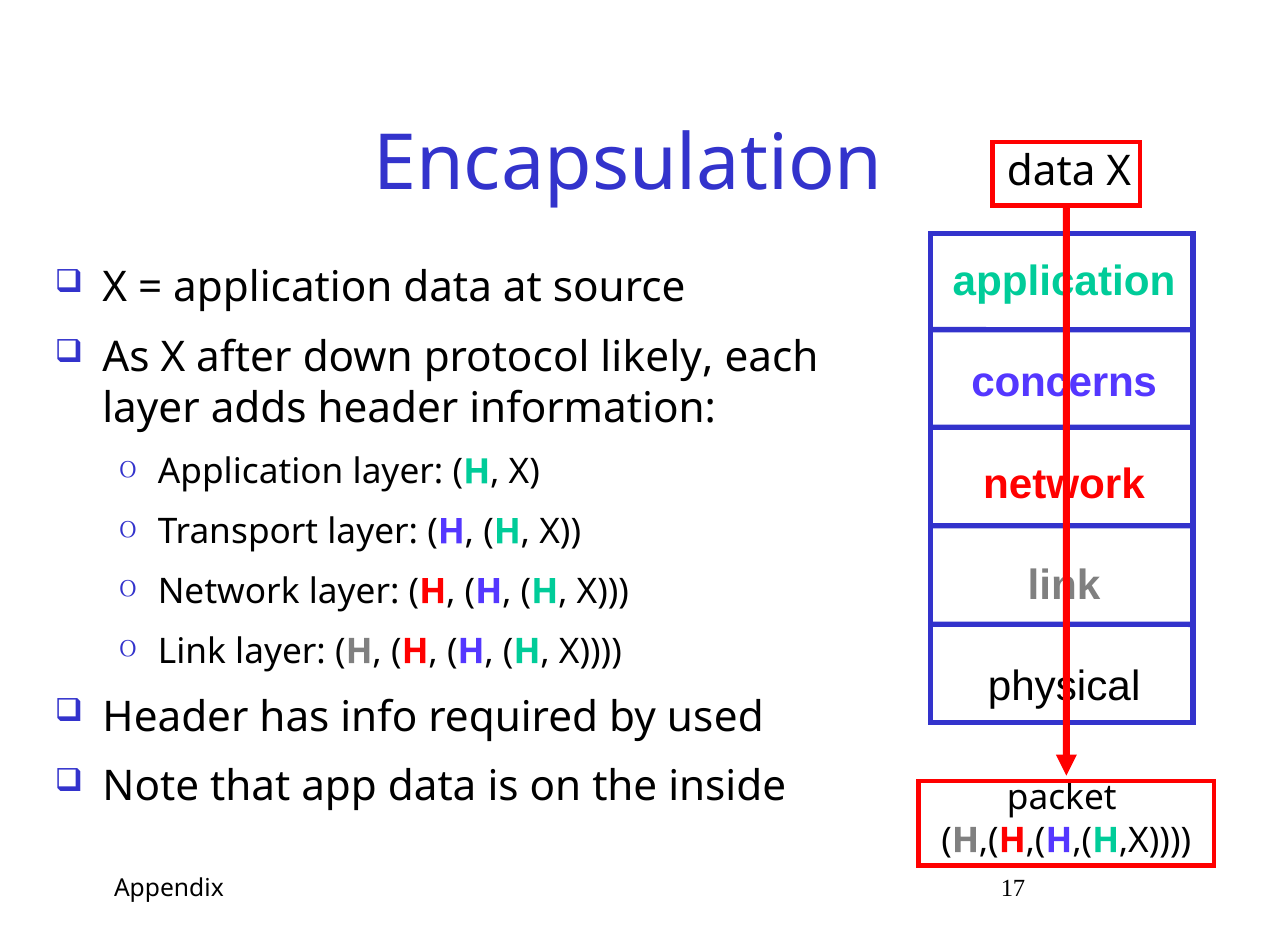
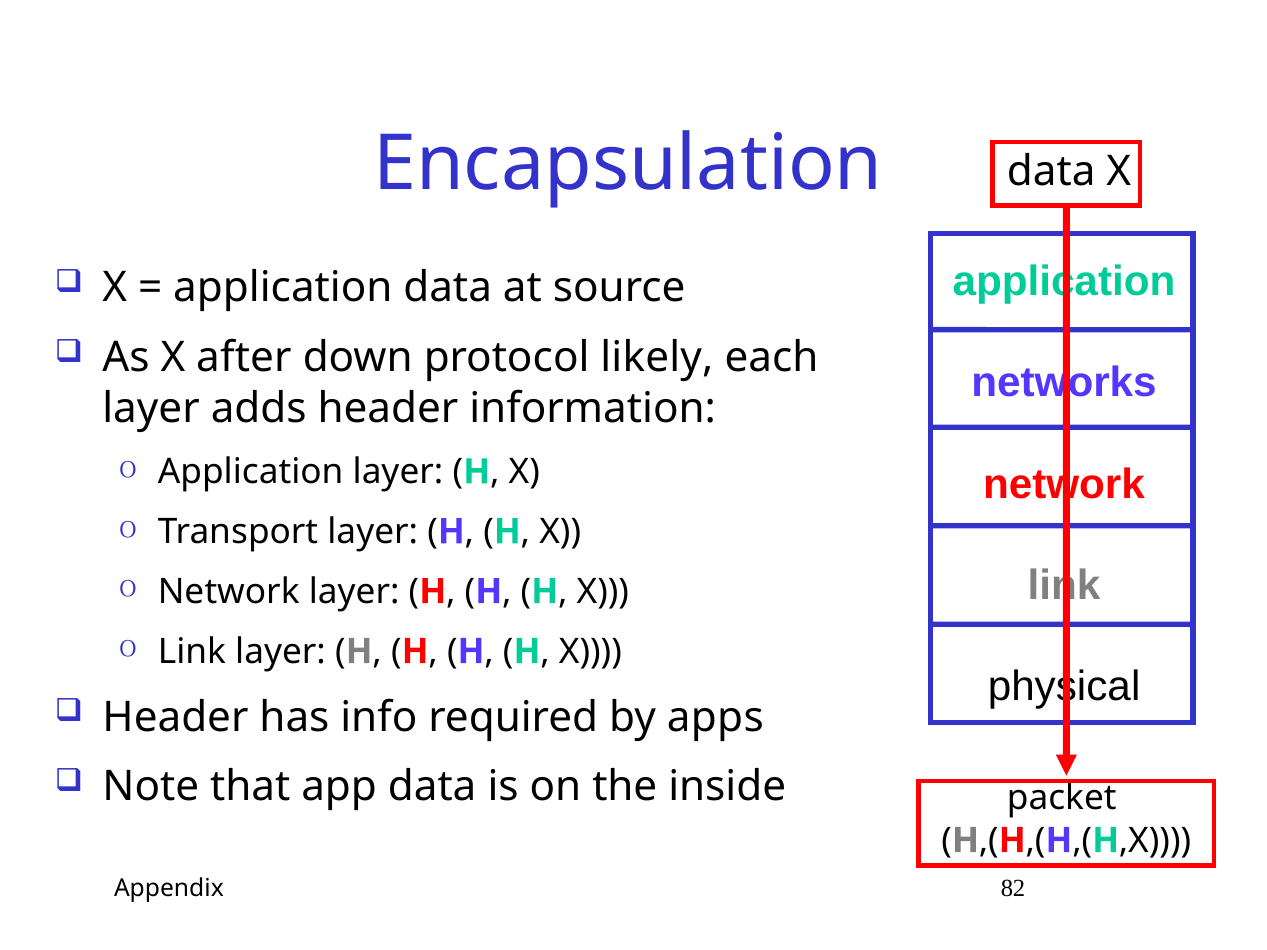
concerns: concerns -> networks (1064, 383)
used: used -> apps (715, 718)
17: 17 -> 82 (1013, 889)
